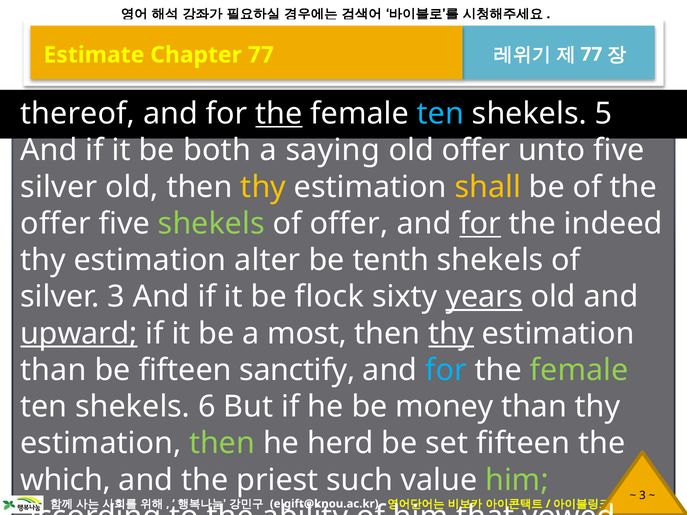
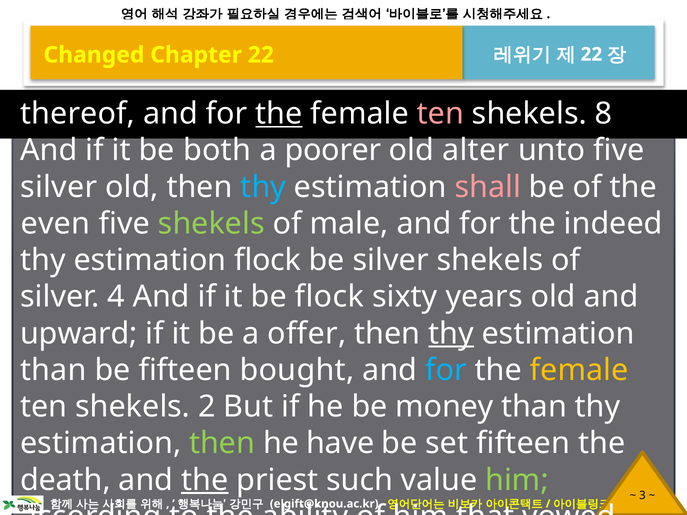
77: 77 -> 22 (591, 54)
Estimate: Estimate -> Changed (94, 55)
Chapter 77: 77 -> 22 (261, 55)
ten colour: light blue -> pink (440, 114)
5: 5 -> 8 (603, 114)
saying: saying -> poorer (333, 150)
old offer: offer -> alter (476, 150)
thy colour: yellow -> light blue (263, 187)
shall colour: yellow -> pink (488, 187)
offer: offer -> even (55, 224)
of offer: offer -> male (349, 224)
for underline: present -> none (480, 224)
estimation alter: alter -> flock (268, 260)
be tenth: tenth -> silver (391, 260)
silver 3: 3 -> 4 (116, 297)
years underline: present -> none (484, 297)
upward underline: present -> none (79, 334)
most: most -> offer (307, 334)
sanctify: sanctify -> bought (297, 370)
female colour: light green -> yellow (579, 370)
6: 6 -> 2 (207, 407)
herd: herd -> have (340, 444)
which: which -> death (65, 480)
the underline: none -> present (205, 480)
